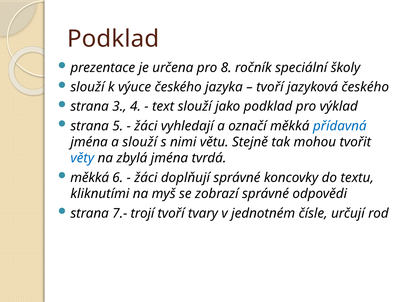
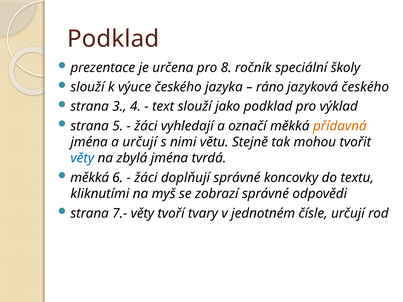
tvoří: tvoří -> ráno (270, 87)
přídavná colour: blue -> orange (340, 126)
a slouží: slouží -> určují (140, 142)
7.- trojí: trojí -> věty (142, 213)
